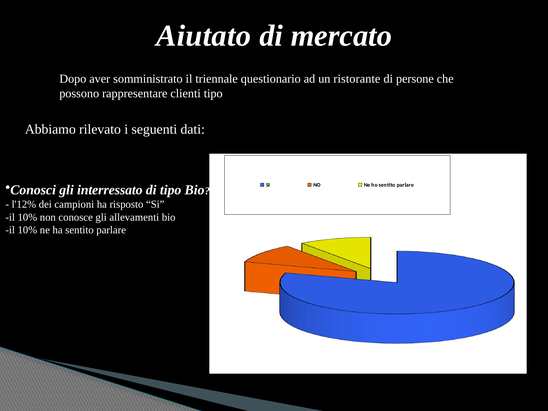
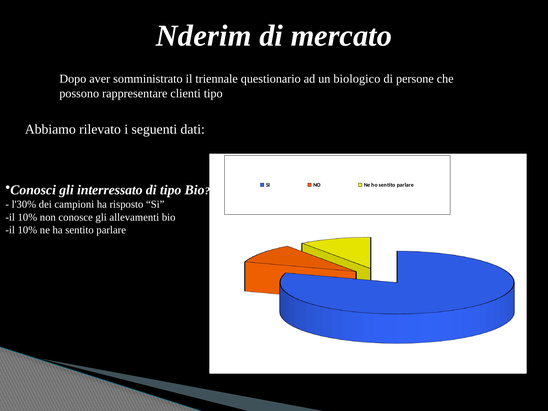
Aiutato: Aiutato -> Nderim (204, 36)
ristorante: ristorante -> biologico (357, 79)
l'12%: l'12% -> l'30% (24, 204)
